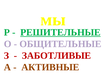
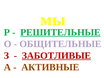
ЗАБОТЛИВЫЕ underline: none -> present (56, 56)
